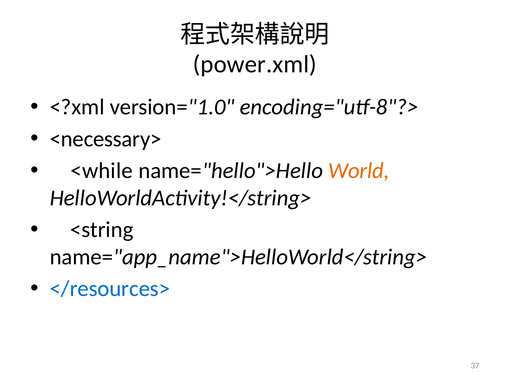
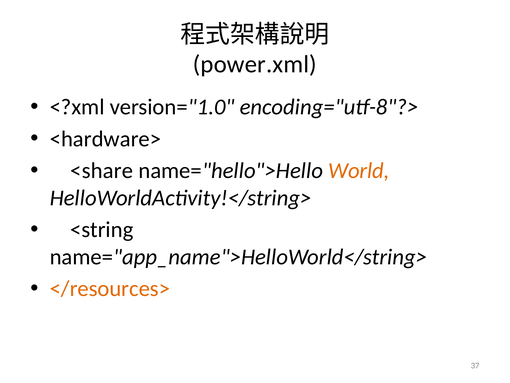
<necessary>: <necessary> -> <hardware> (105, 139)
<while: <while -> <share (102, 170)
</resources> colour: blue -> orange (110, 288)
